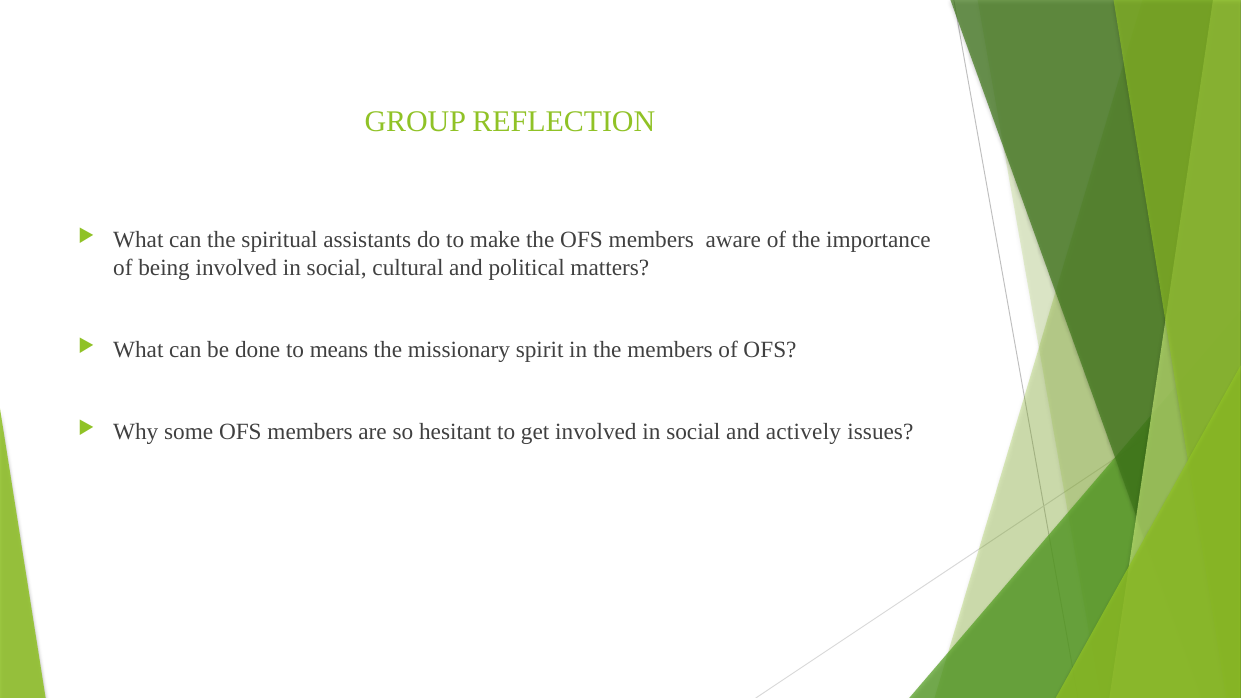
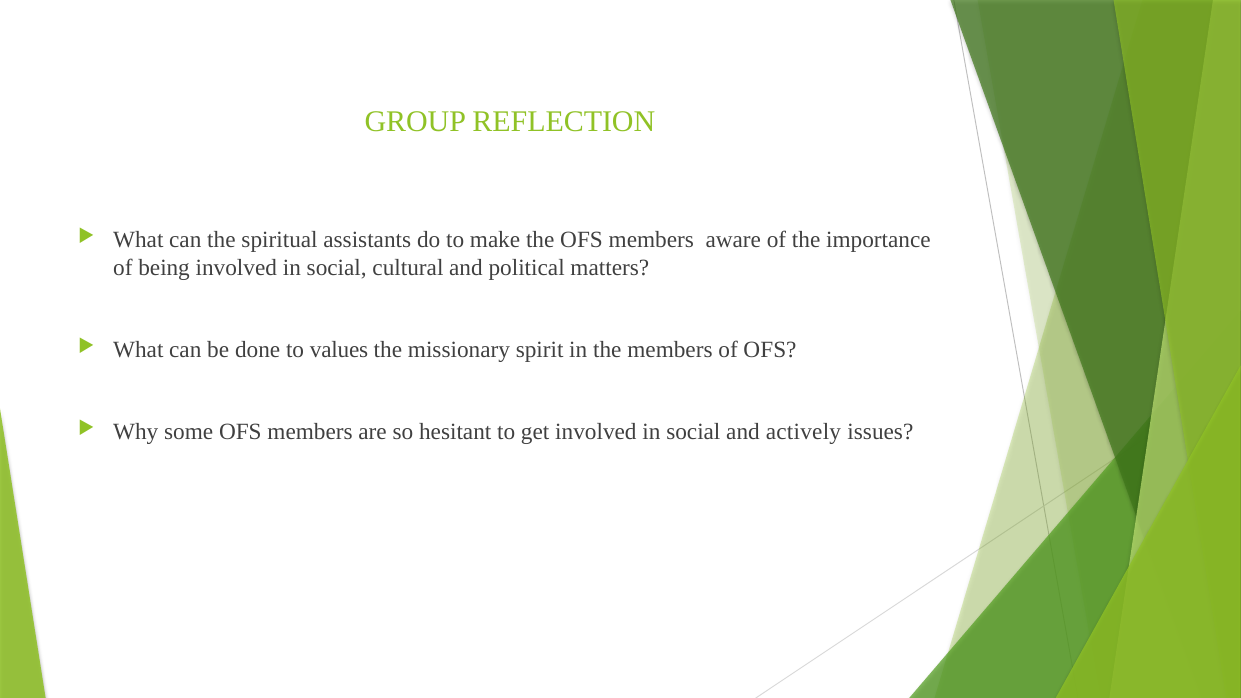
means: means -> values (339, 350)
